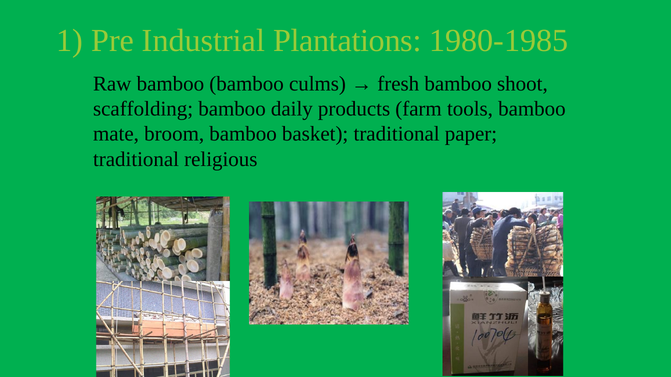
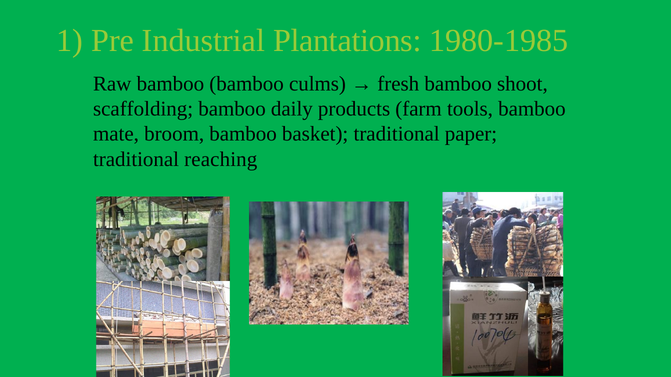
religious: religious -> reaching (221, 159)
